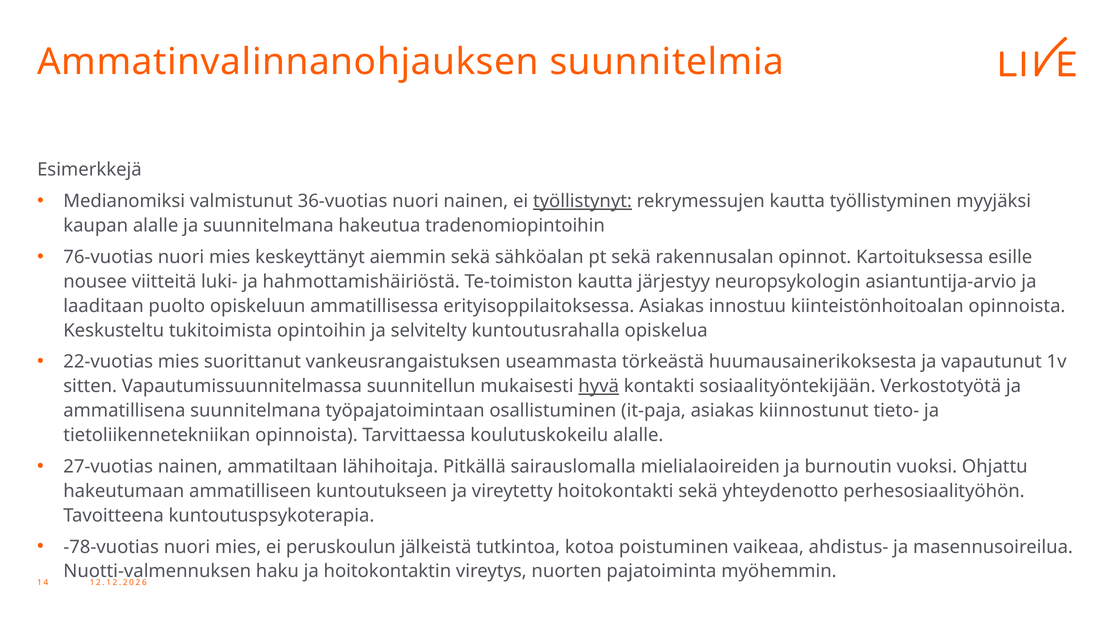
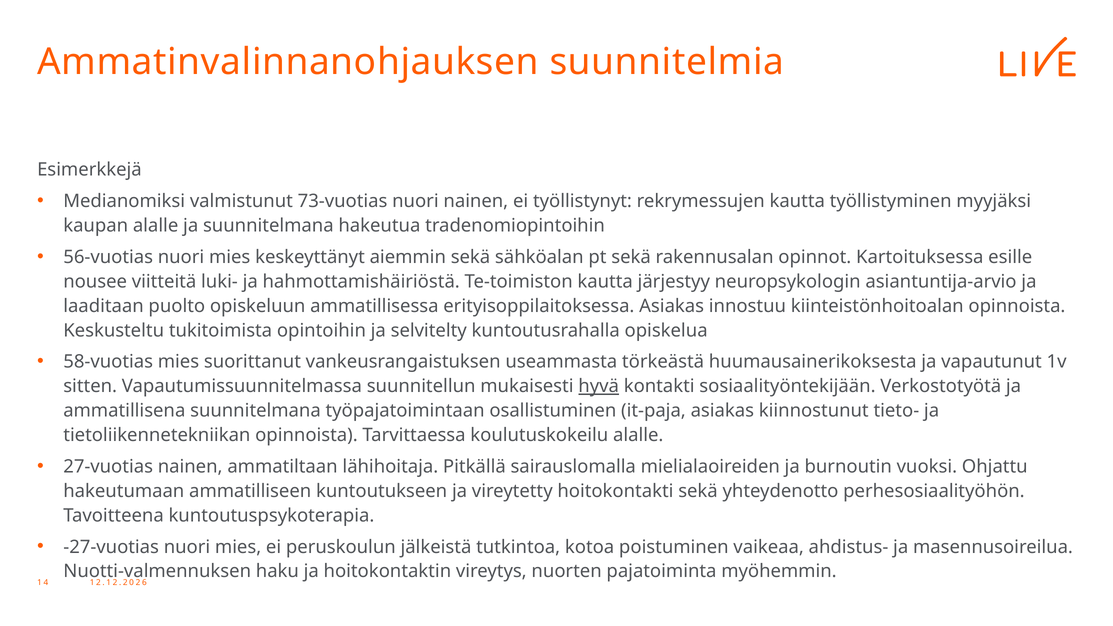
36-vuotias: 36-vuotias -> 73-vuotias (343, 201)
työllistynyt underline: present -> none (582, 201)
76-vuotias: 76-vuotias -> 56-vuotias (108, 257)
22-vuotias: 22-vuotias -> 58-vuotias (108, 362)
-78-vuotias: -78-vuotias -> -27-vuotias (111, 547)
